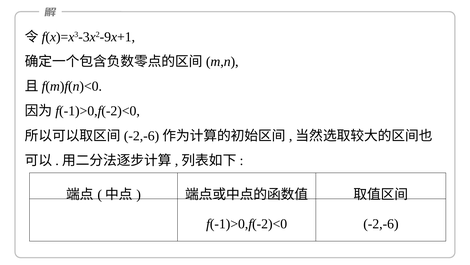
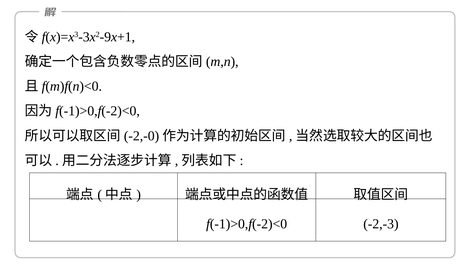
-2,-6: -2,-6 -> -2,-0 (142, 136)
f(-1)>0,f(-2)<0 -2,-6: -2,-6 -> -2,-3 (381, 223)
